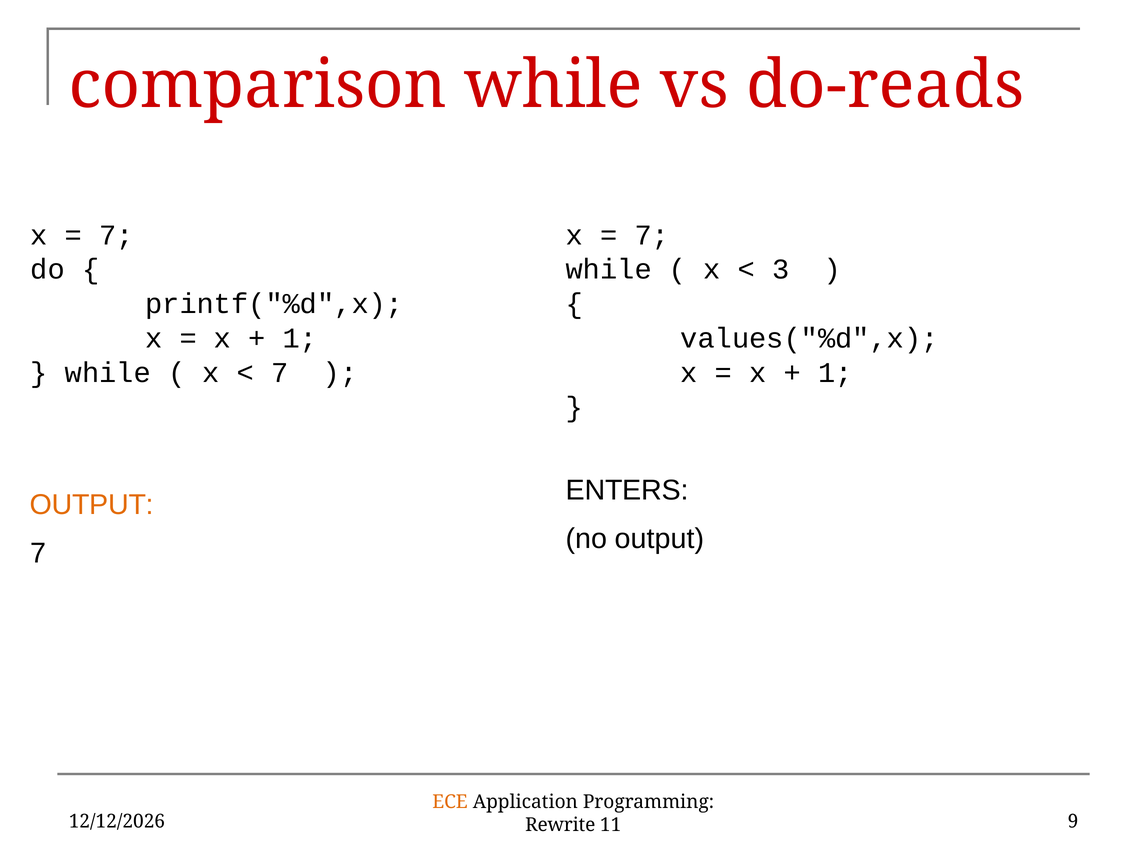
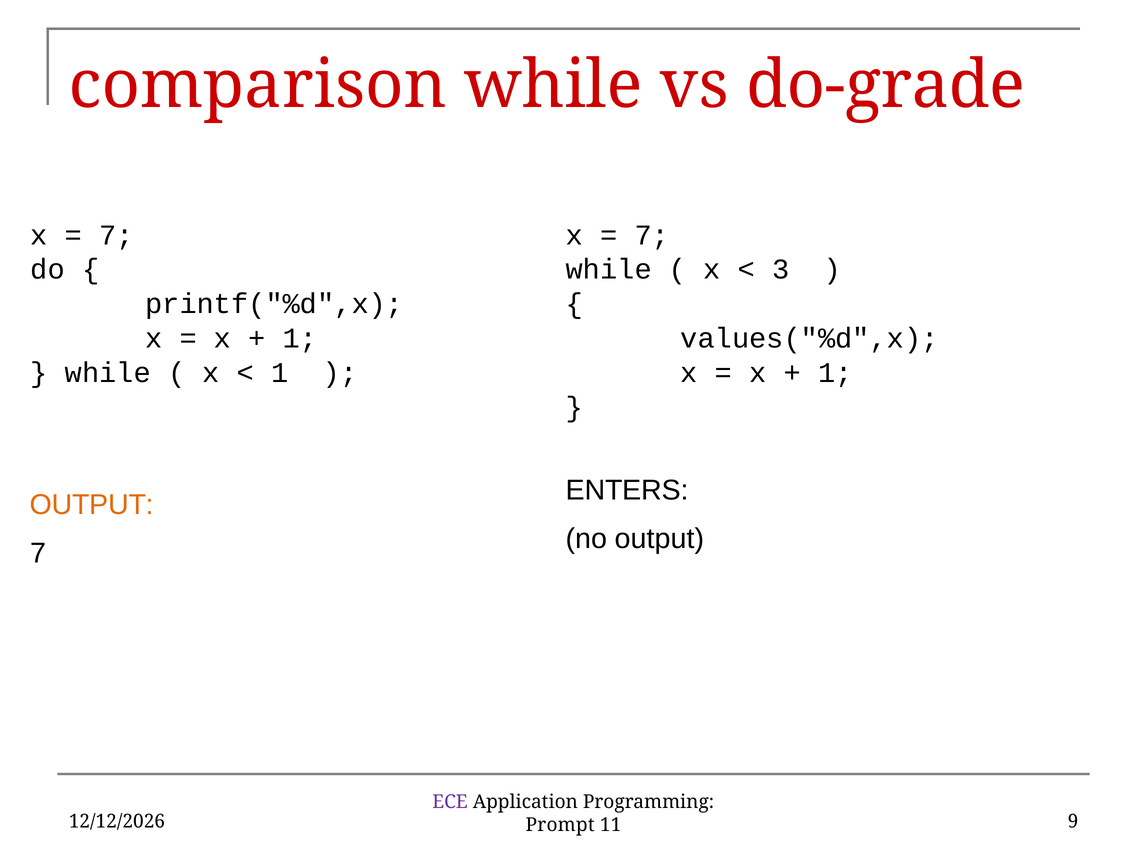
do-reads: do-reads -> do-grade (886, 85)
7: 7 -> 1 (280, 373)
ECE colour: orange -> purple (450, 802)
Rewrite: Rewrite -> Prompt (560, 825)
